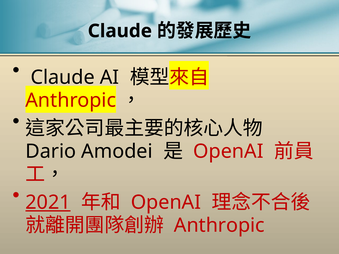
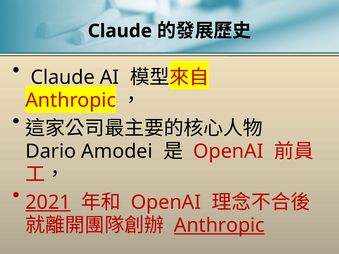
Anthropic underline: none -> present (219, 226)
